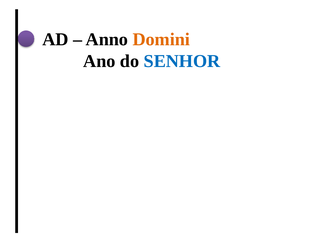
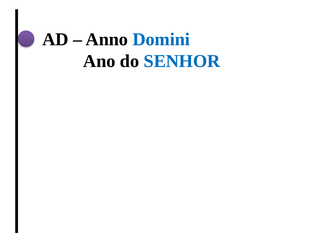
Domini colour: orange -> blue (161, 39)
